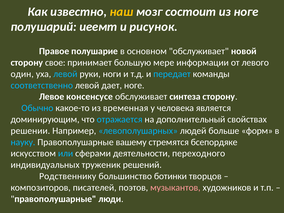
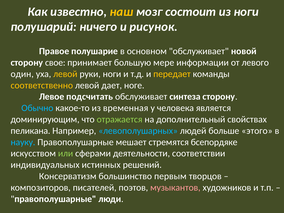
из ноге: ноге -> ноги (246, 12)
иеемт: иеемт -> ничего (98, 27)
левой colour: light blue -> yellow (65, 74)
передает colour: light blue -> yellow (172, 74)
соответственно colour: light blue -> yellow (42, 85)
консенсусе: консенсусе -> подсчитать (90, 97)
отражается colour: light blue -> light green (120, 119)
решении: решении -> пеликана (30, 131)
форм: форм -> этого (257, 131)
вашему: вашему -> мешает (131, 142)
или colour: light blue -> light green (66, 153)
переходного: переходного -> соответствии (199, 153)
труженик: труженик -> истинных (101, 165)
Родственнику: Родственнику -> Консерватизм (68, 176)
ботинки: ботинки -> первым (170, 176)
